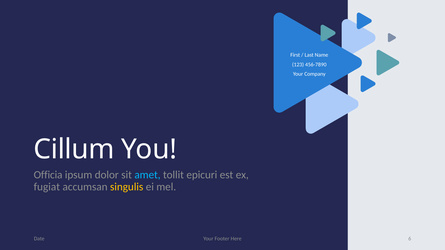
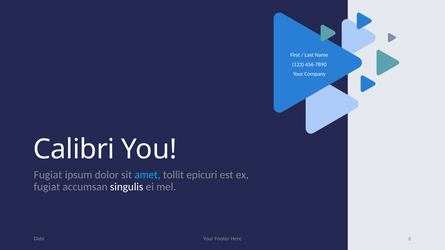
Cillum: Cillum -> Calibri (74, 150)
Officia: Officia -> Fugiat (48, 175)
singulis colour: yellow -> white (127, 187)
